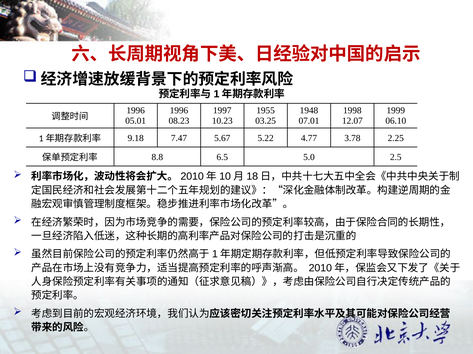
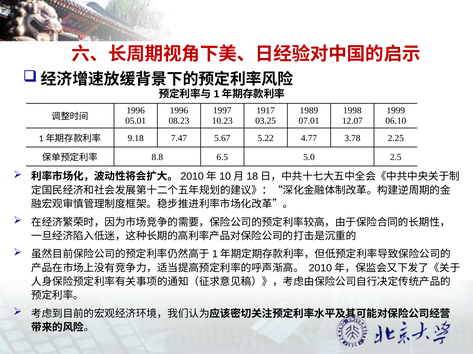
1955: 1955 -> 1917 (266, 111)
1948: 1948 -> 1989 (309, 111)
